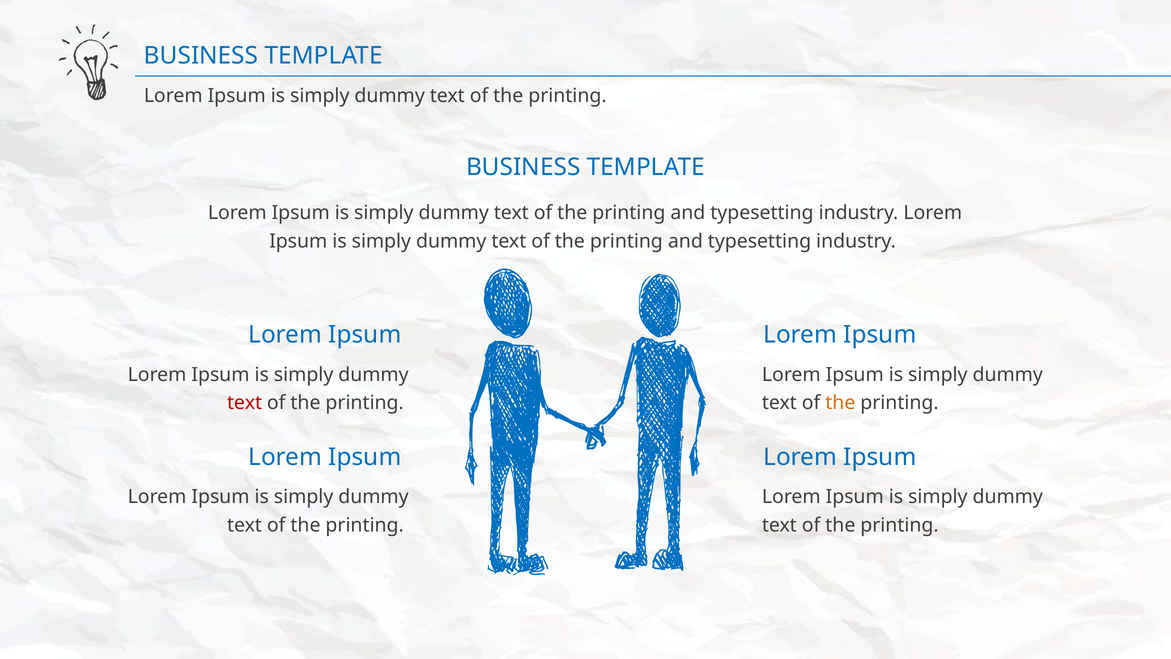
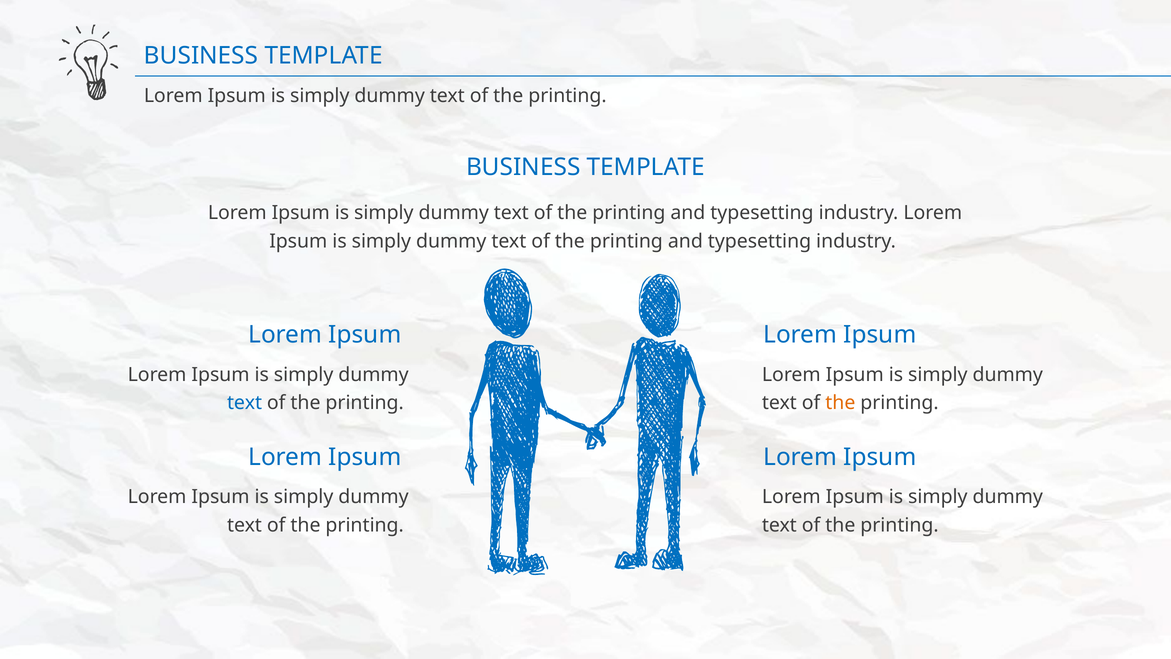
text colour: red -> blue (245, 403)
